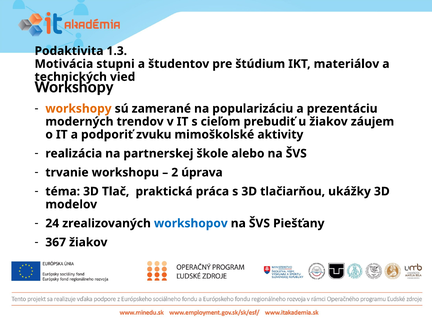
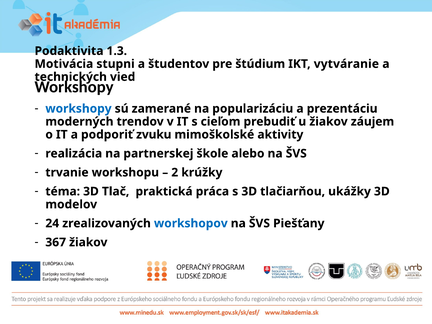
materiálov: materiálov -> vytváranie (346, 64)
workshopy colour: orange -> blue (78, 109)
úprava: úprava -> krúžky (202, 172)
